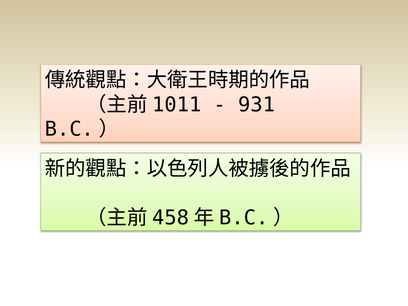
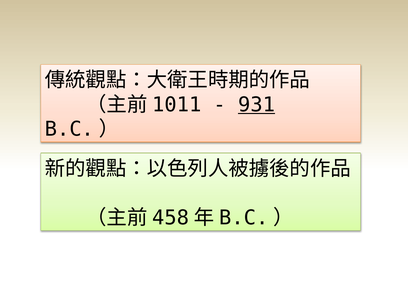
931 underline: none -> present (257, 105)
